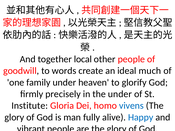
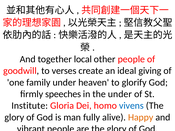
words: words -> verses (64, 71)
much: much -> giving (150, 71)
precisely: precisely -> speeches (63, 94)
Happy colour: blue -> orange (141, 118)
